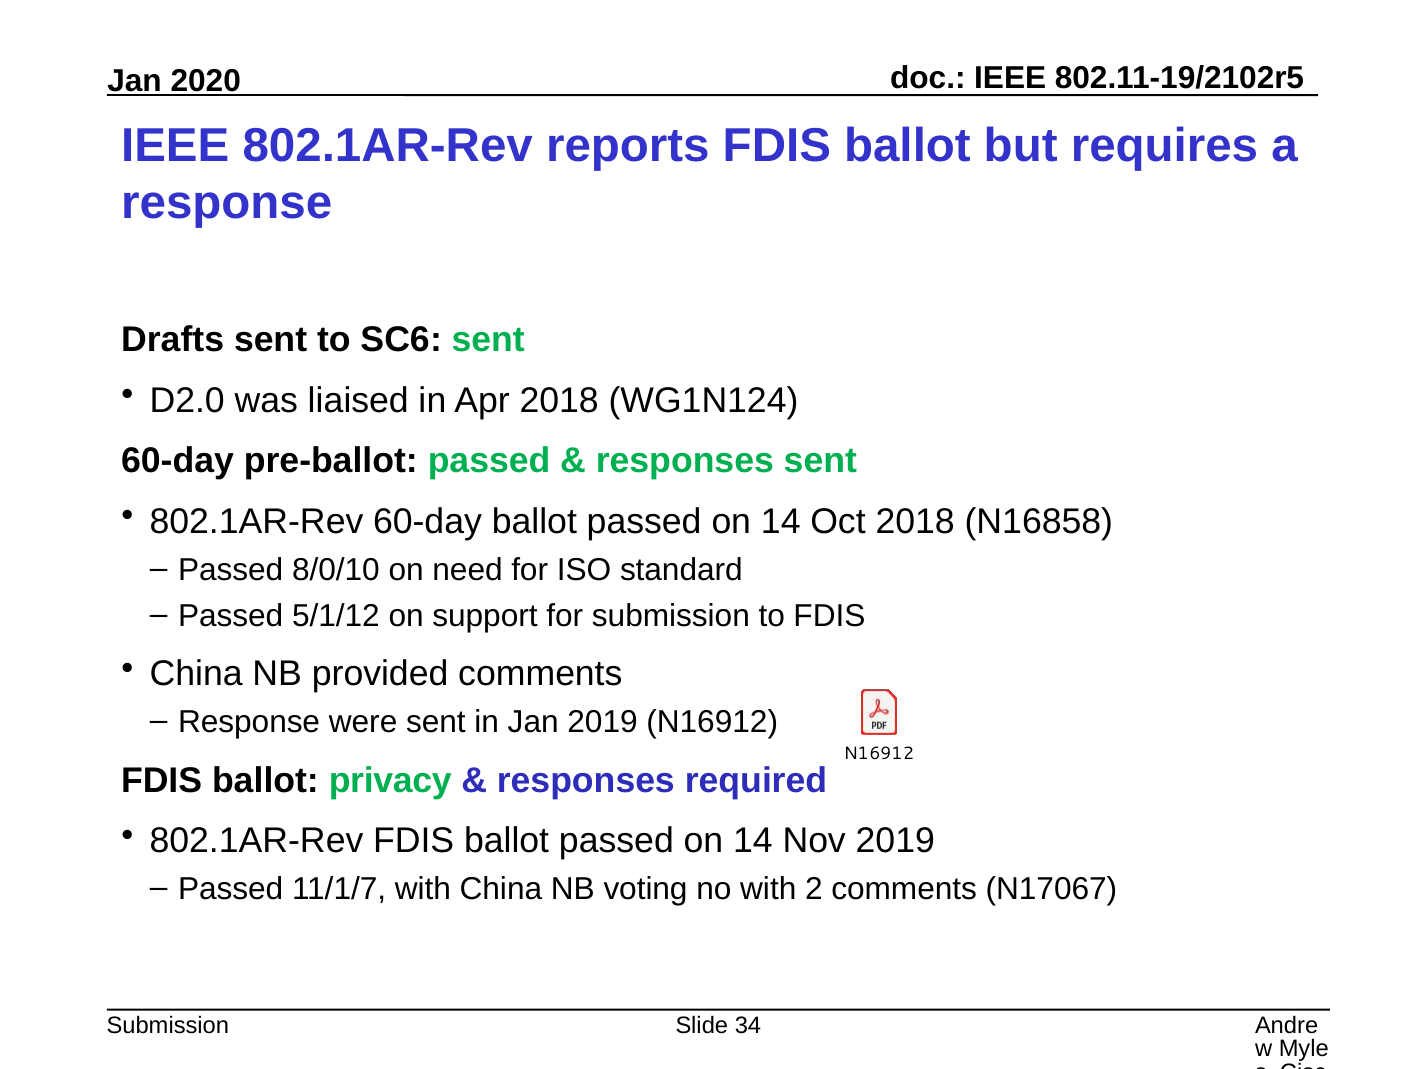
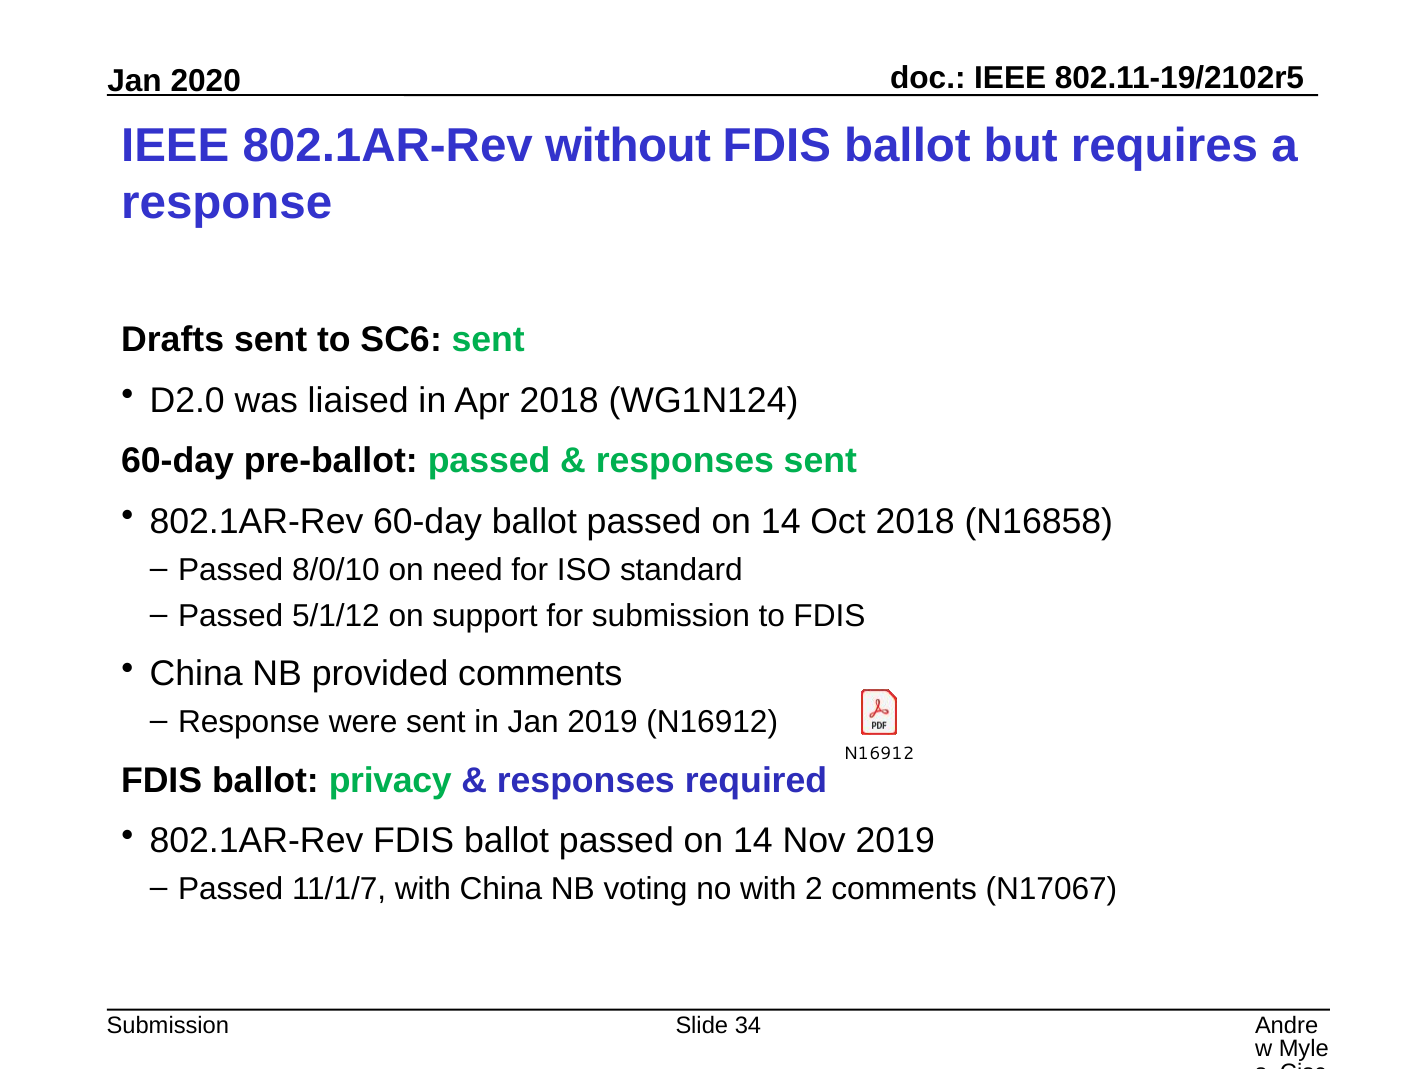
reports: reports -> without (628, 146)
